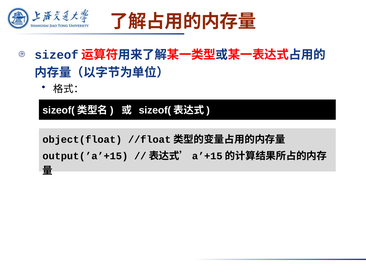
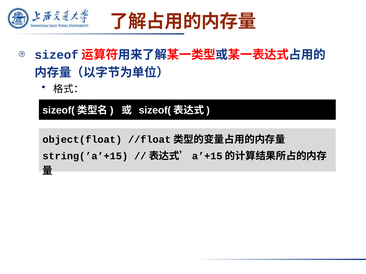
output(’a’+15: output(’a’+15 -> string(’a’+15 (85, 156)
